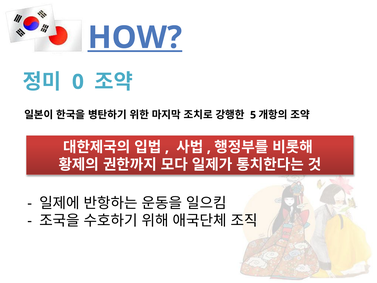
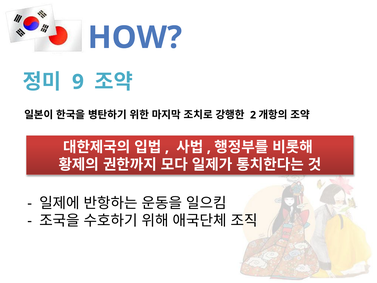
HOW underline: present -> none (135, 38)
0: 0 -> 9 (78, 82)
5: 5 -> 2 (253, 115)
